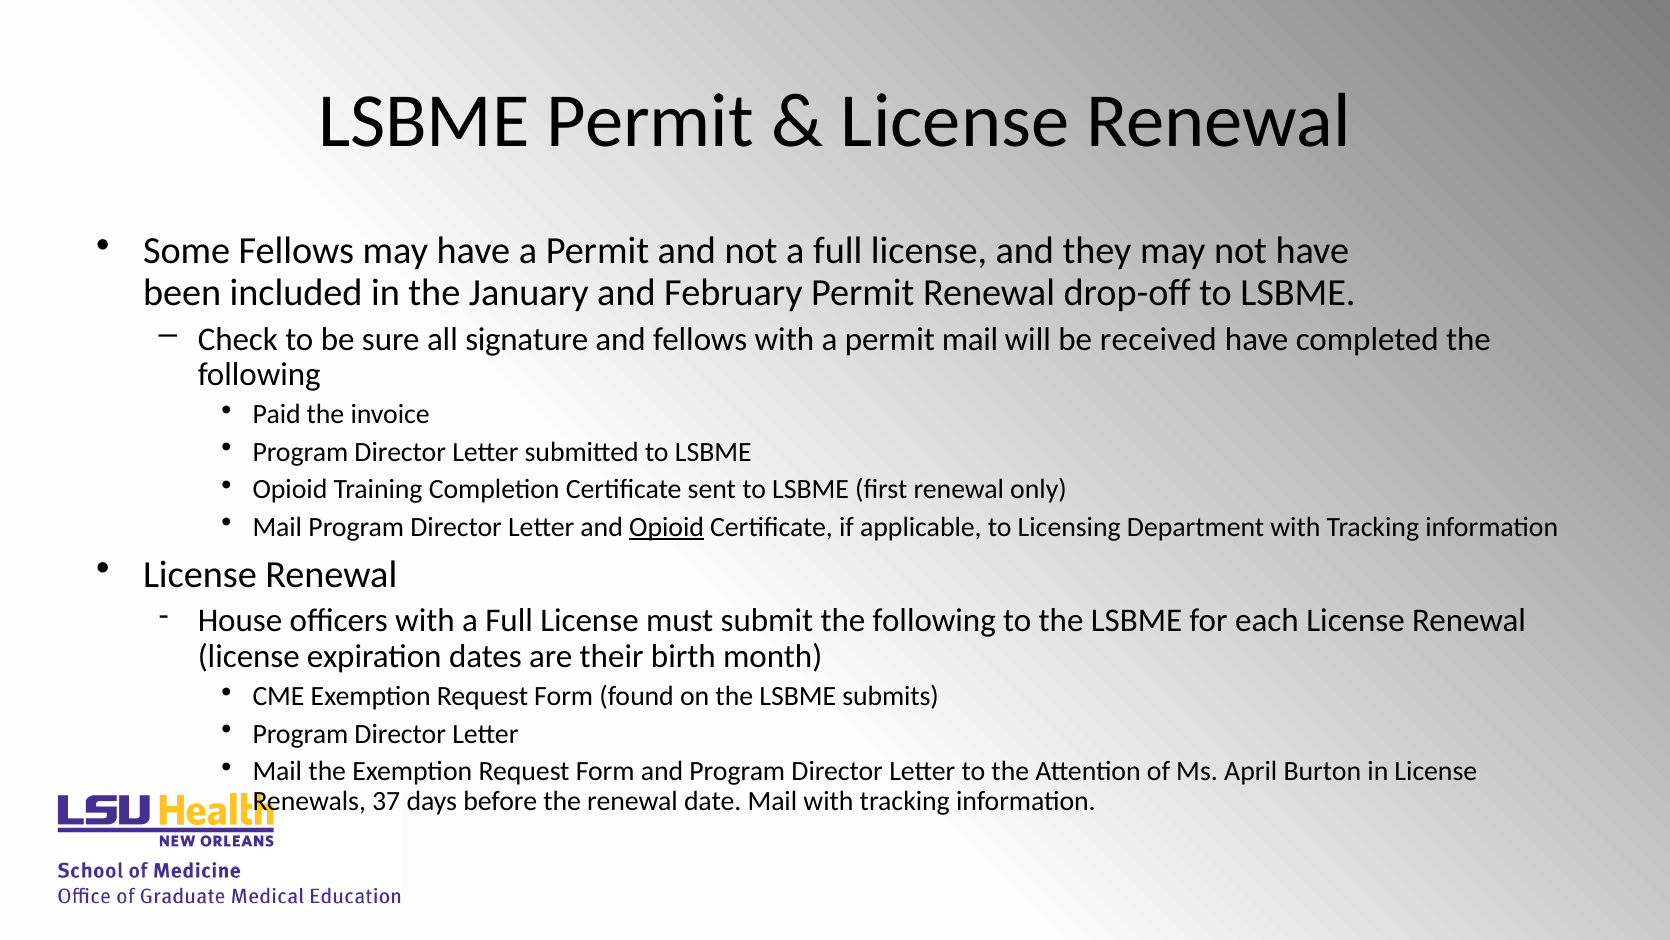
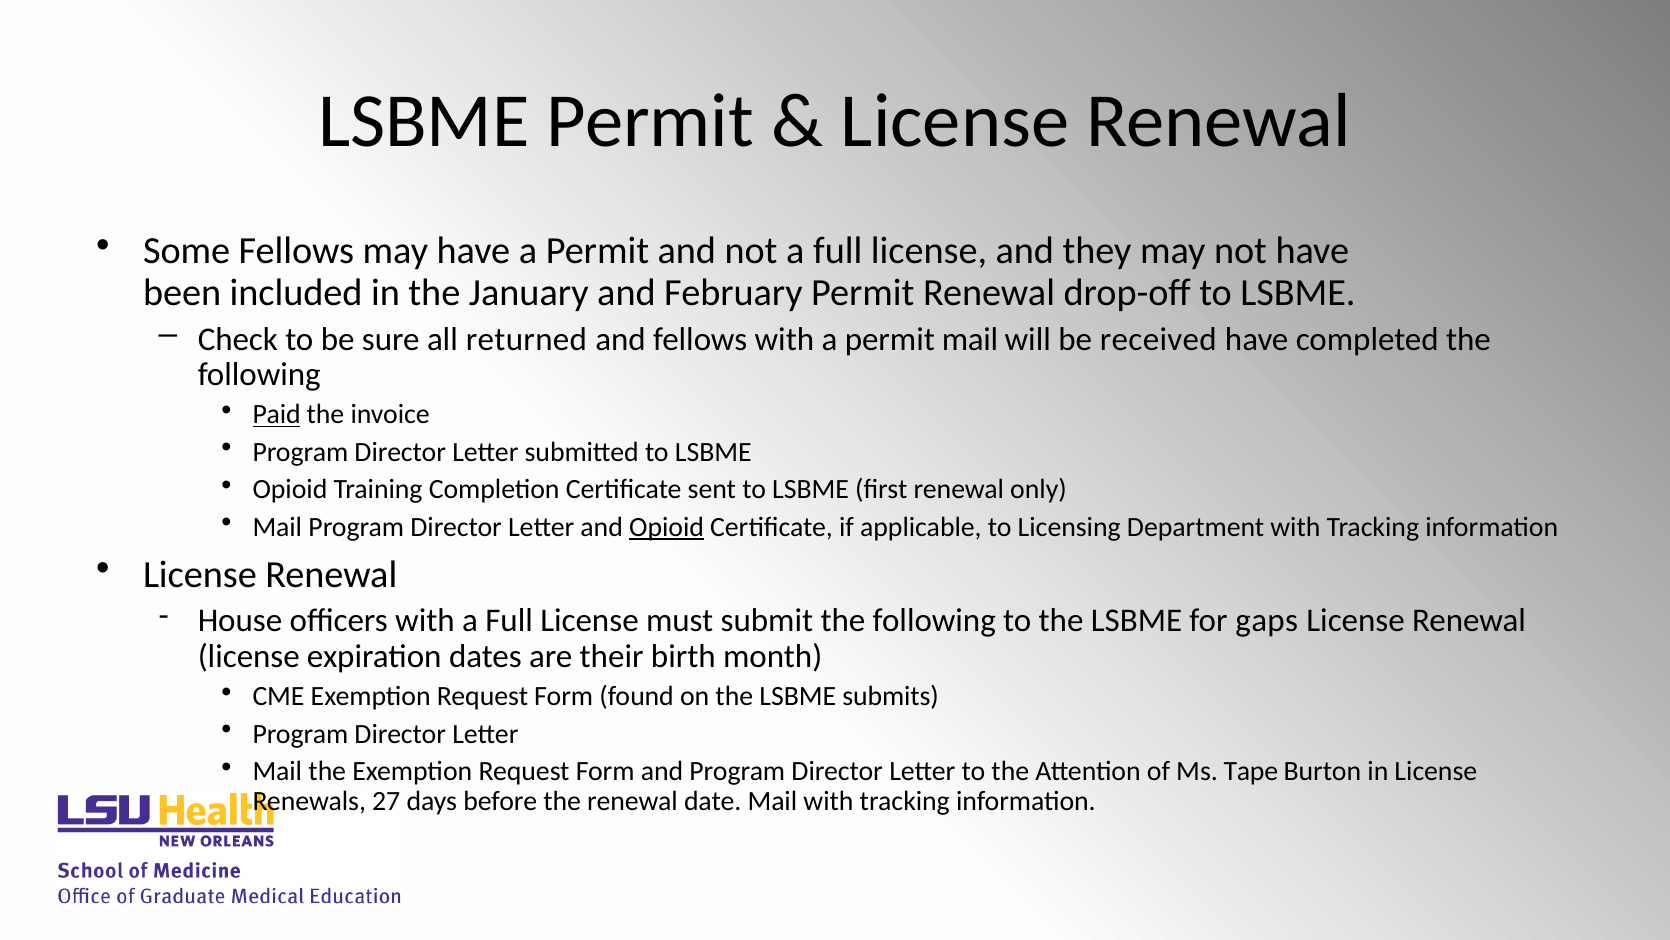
signature: signature -> returned (526, 339)
Paid underline: none -> present (277, 414)
each: each -> gaps (1267, 621)
April: April -> Tape (1251, 771)
37: 37 -> 27 (386, 801)
